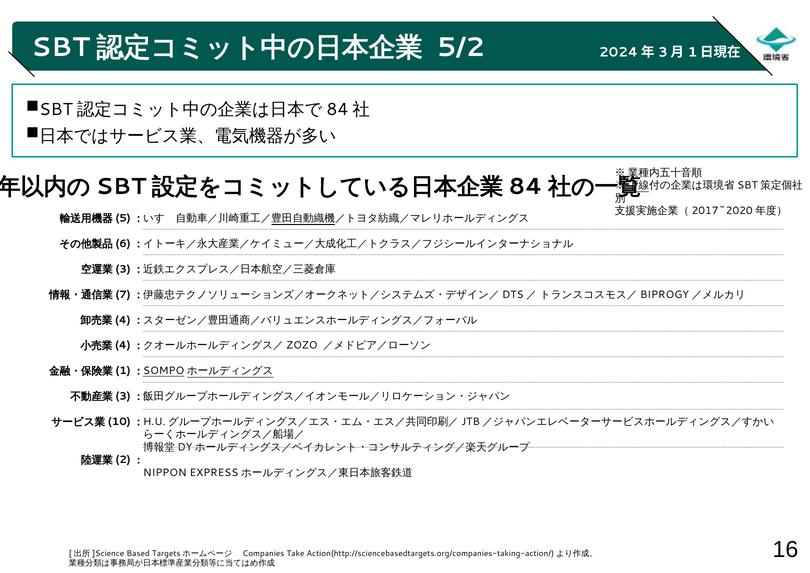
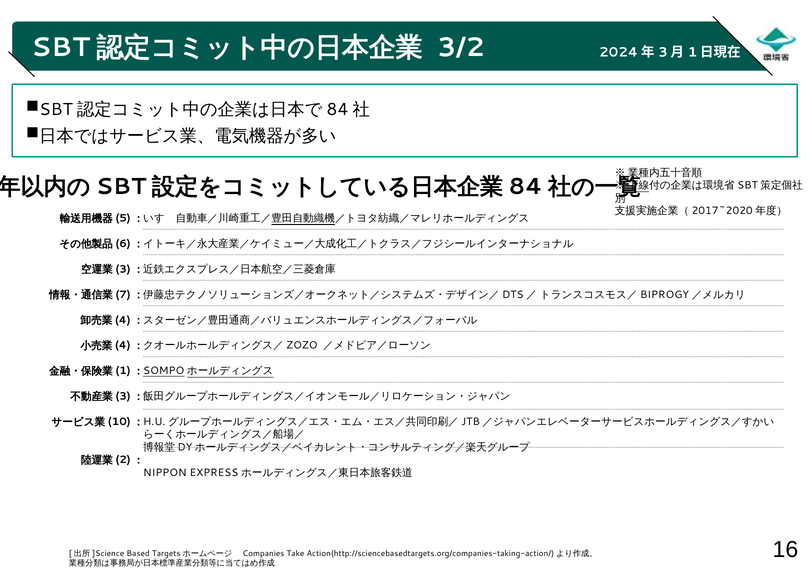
5/2: 5/2 -> 3/2 (461, 47)
